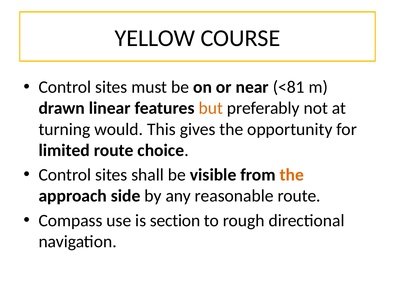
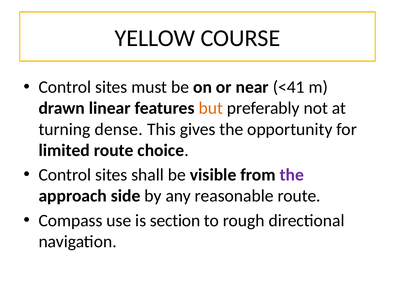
<81: <81 -> <41 (289, 87)
would: would -> dense (119, 129)
the colour: orange -> purple (292, 175)
